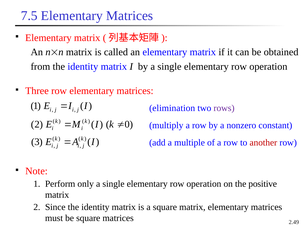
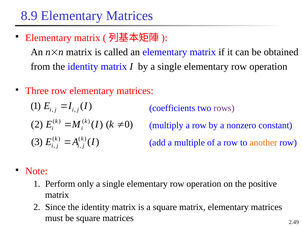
7.5: 7.5 -> 8.9 (29, 16)
elimination: elimination -> coefficients (172, 108)
another colour: red -> orange (263, 143)
